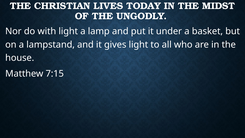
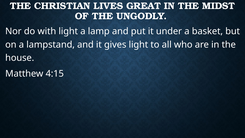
TODAY: TODAY -> GREAT (144, 6)
7:15: 7:15 -> 4:15 (55, 74)
